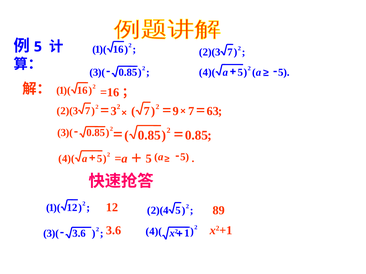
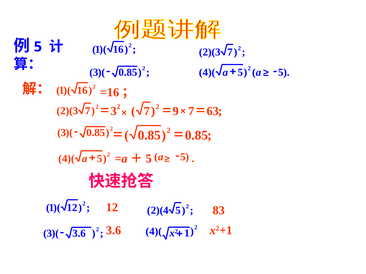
89: 89 -> 83 (219, 211)
